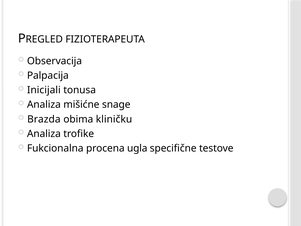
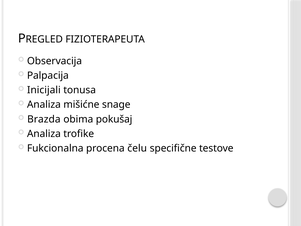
kliničku: kliničku -> pokušaj (114, 119)
ugla: ugla -> čelu (137, 148)
